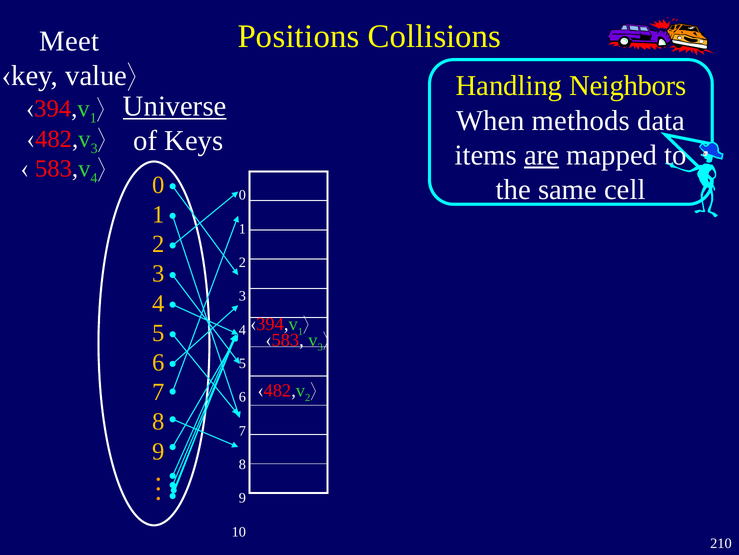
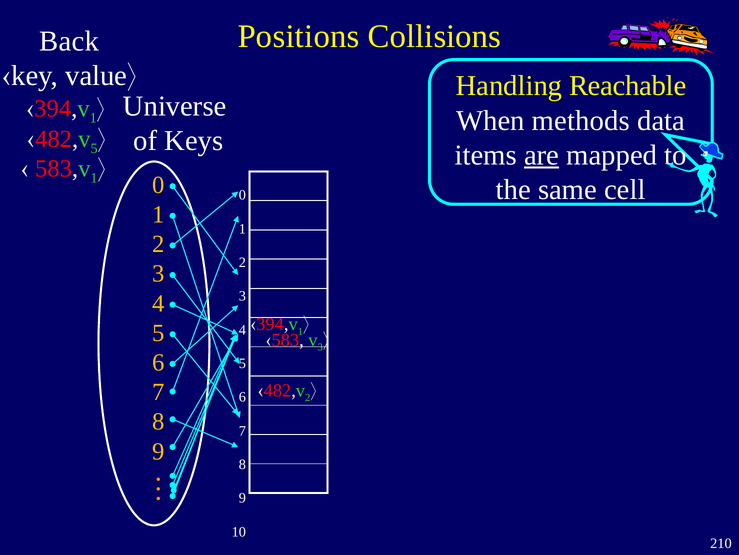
Meet: Meet -> Back (69, 41)
Neighbors: Neighbors -> Reachable (628, 86)
Universe underline: present -> none (175, 106)
3: 3 -> 5 (94, 148)
4: 4 -> 1 (94, 178)
